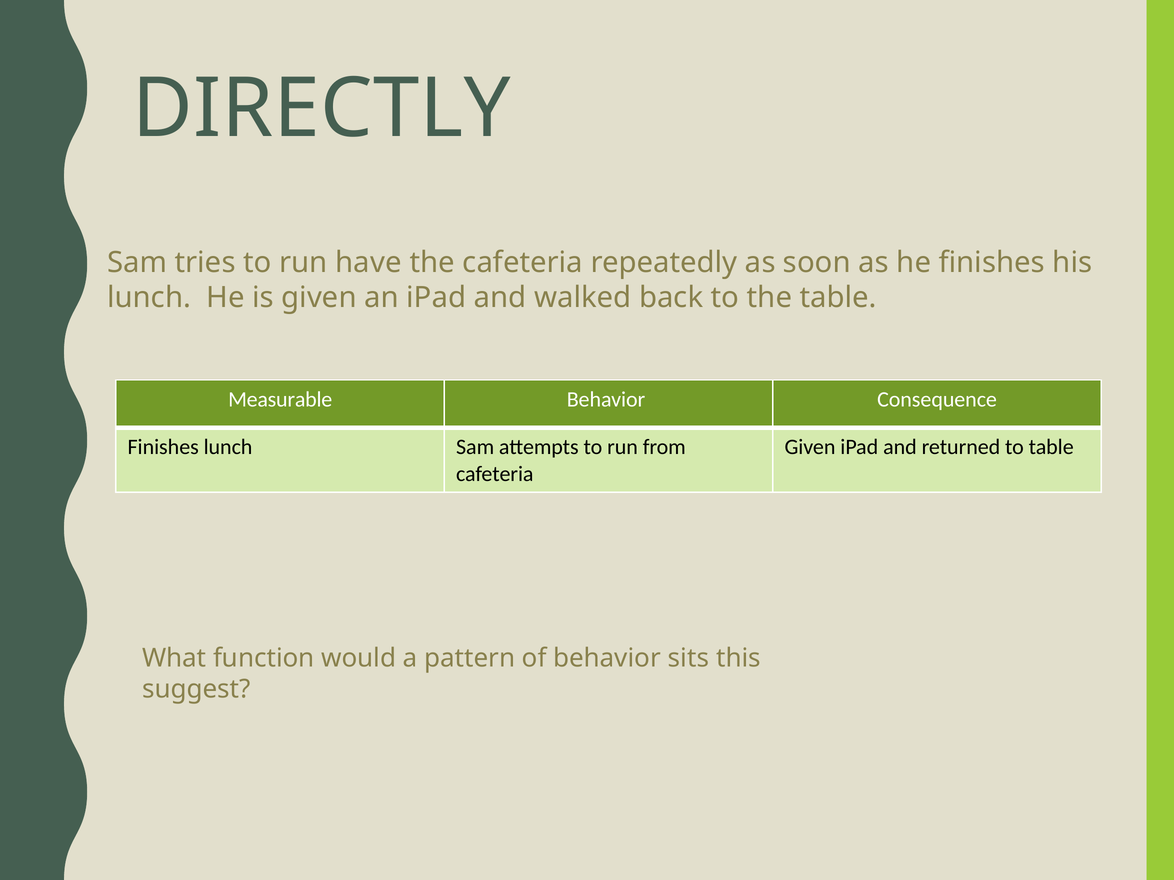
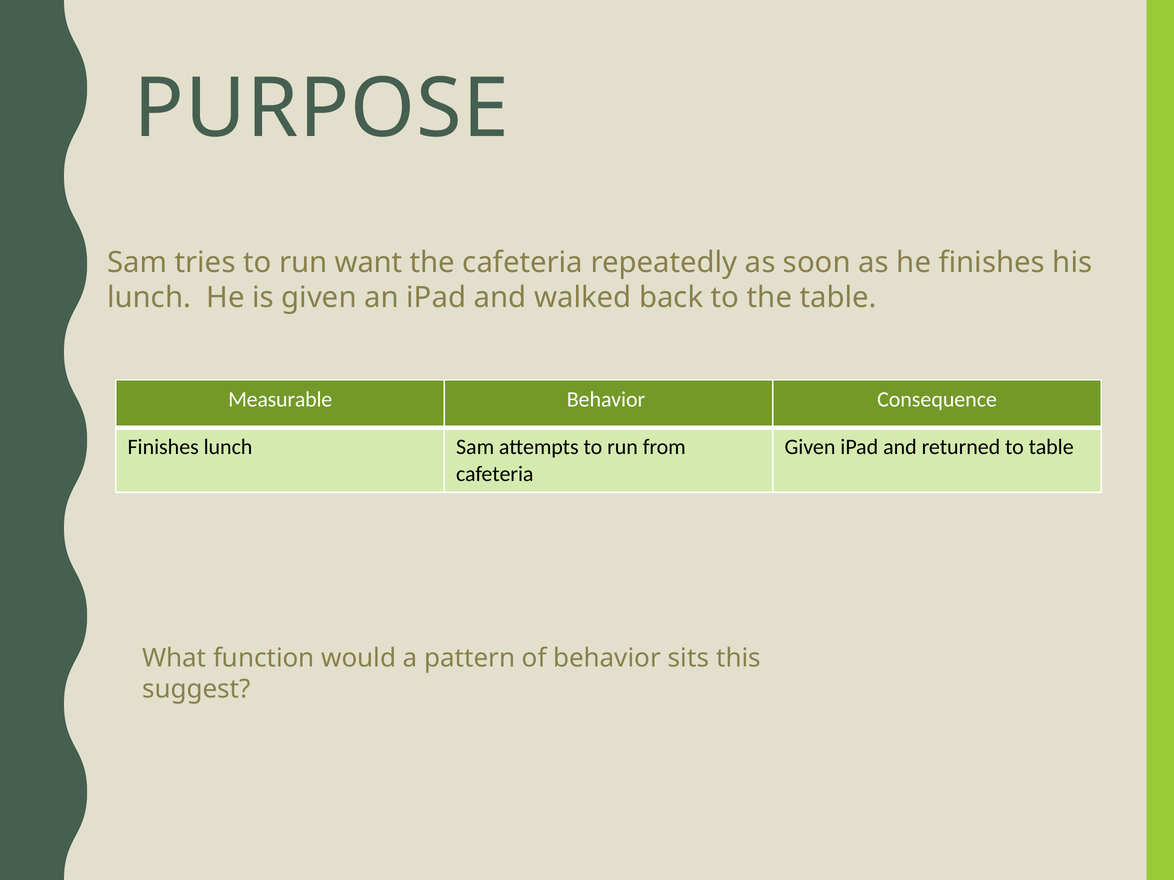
DIRECTLY: DIRECTLY -> PURPOSE (321, 109)
have: have -> want (369, 263)
